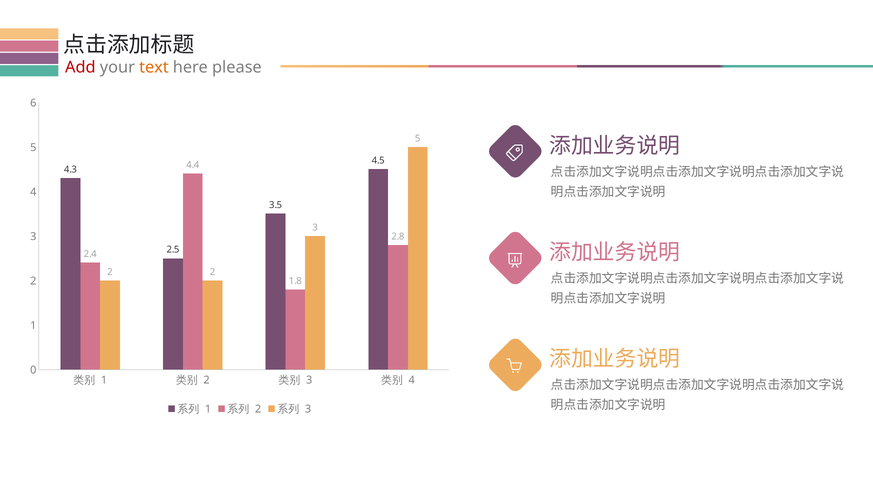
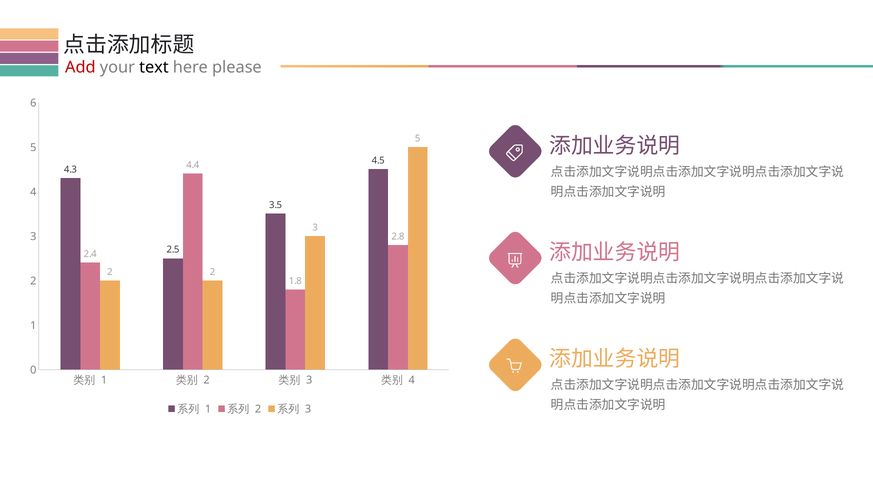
text colour: orange -> black (154, 67)
